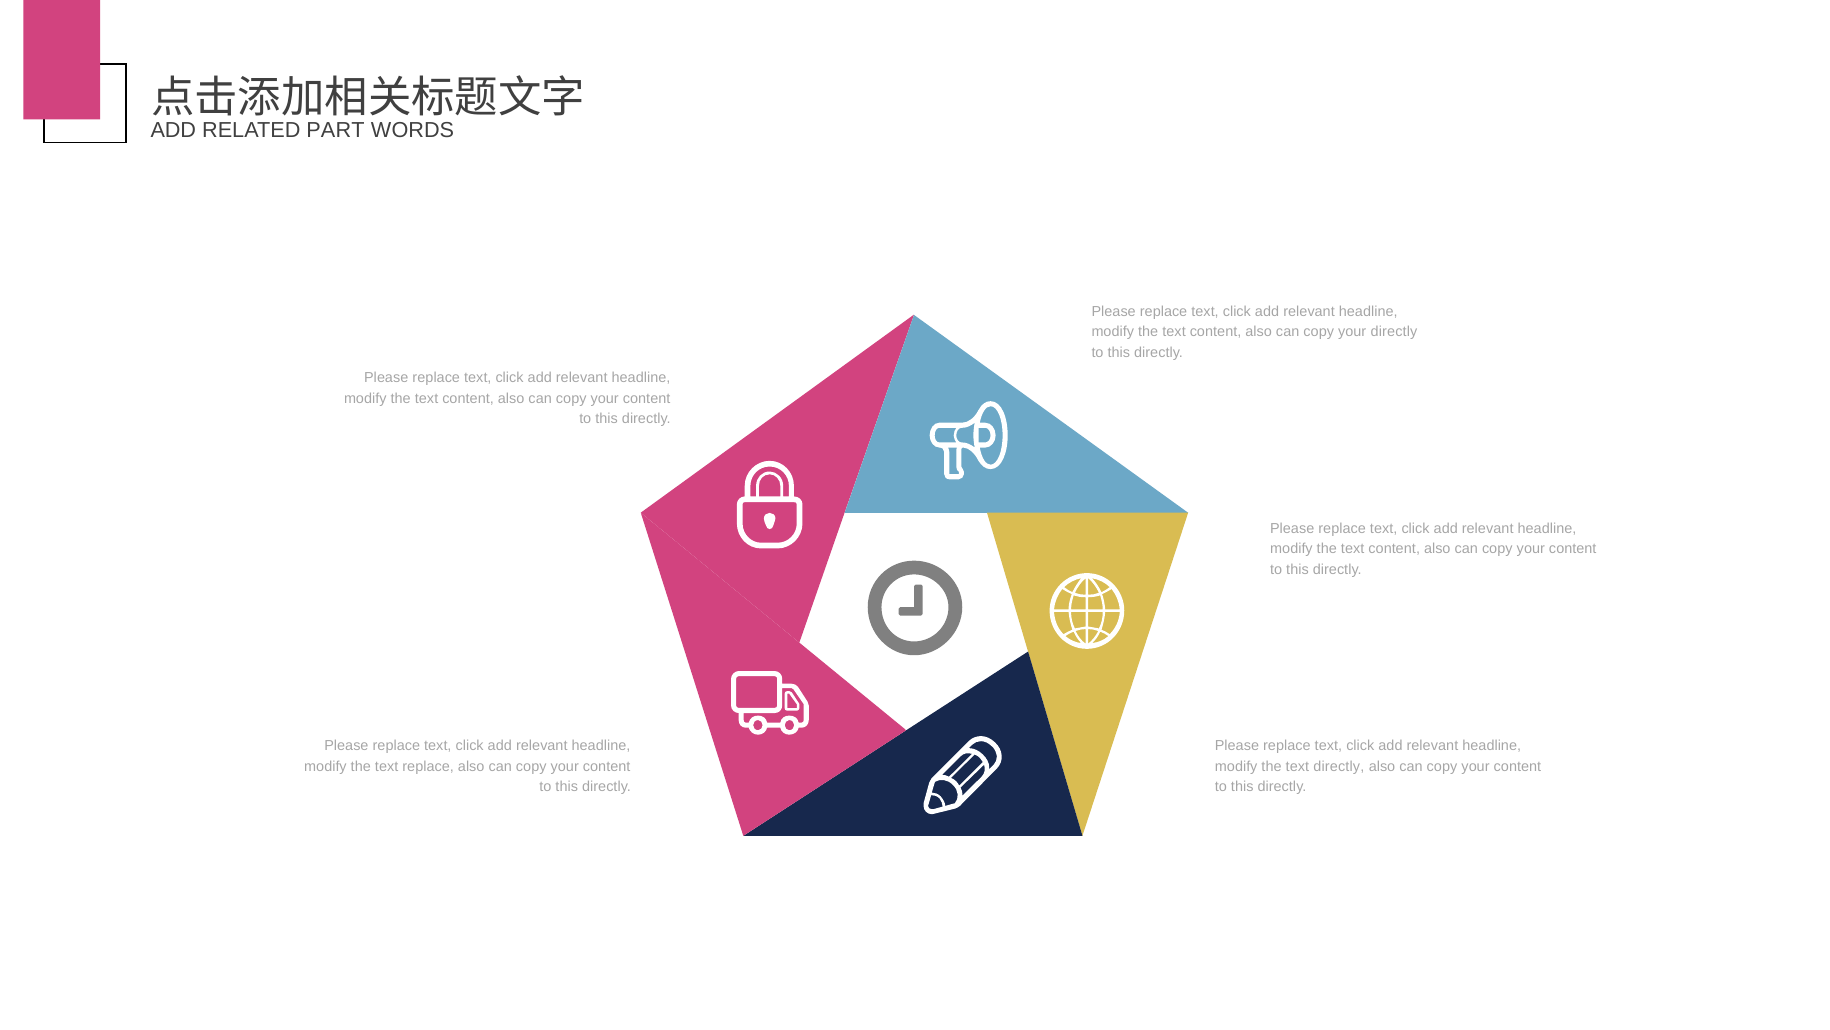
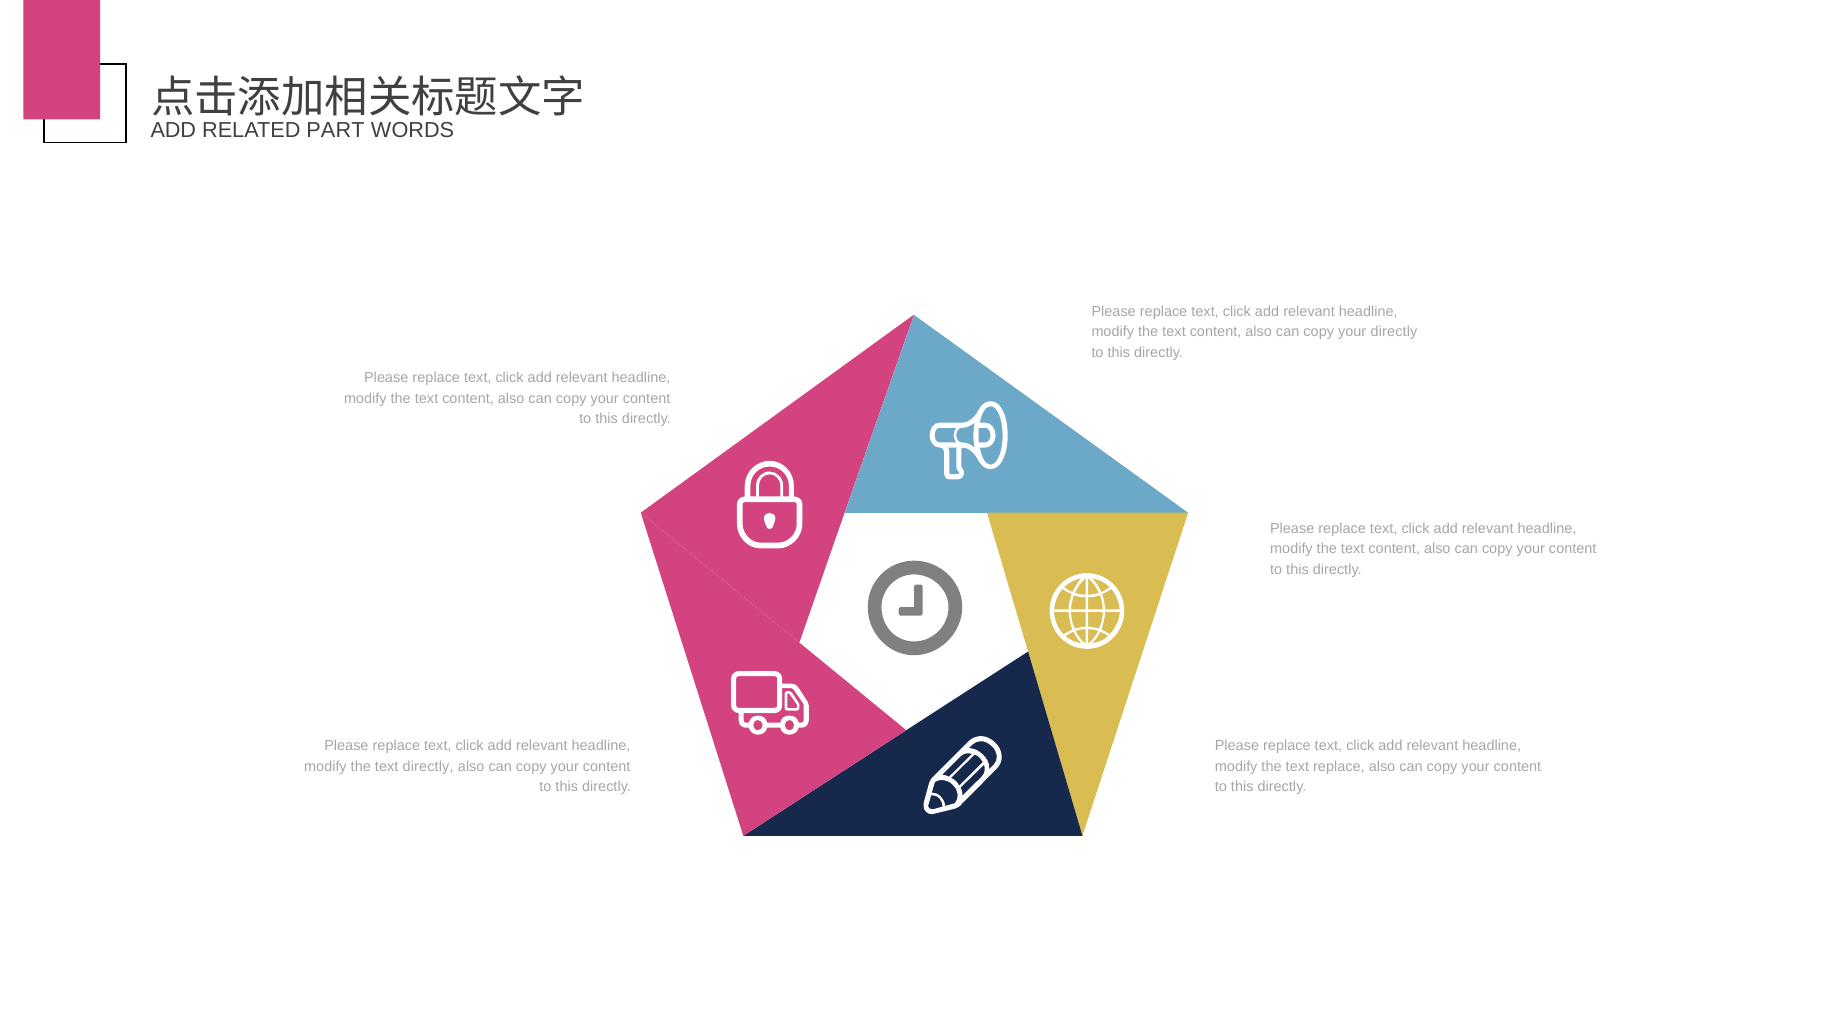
text replace: replace -> directly (428, 766)
text directly: directly -> replace (1339, 766)
